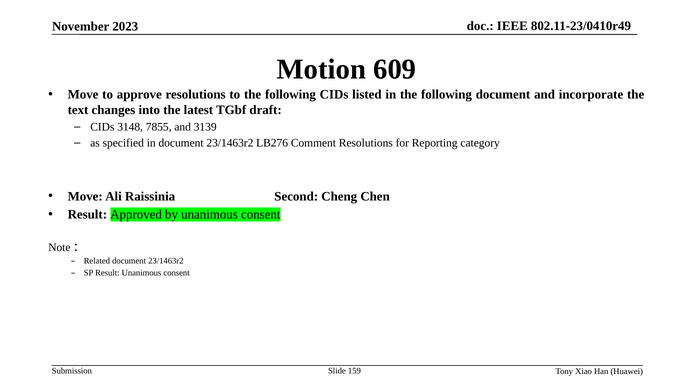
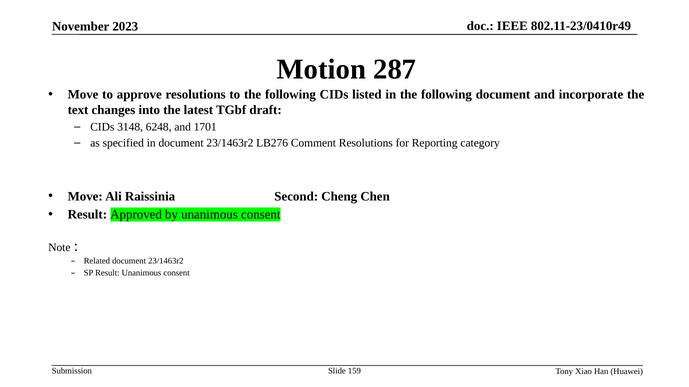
609: 609 -> 287 (395, 69)
7855: 7855 -> 6248 (159, 127)
3139: 3139 -> 1701 (205, 127)
